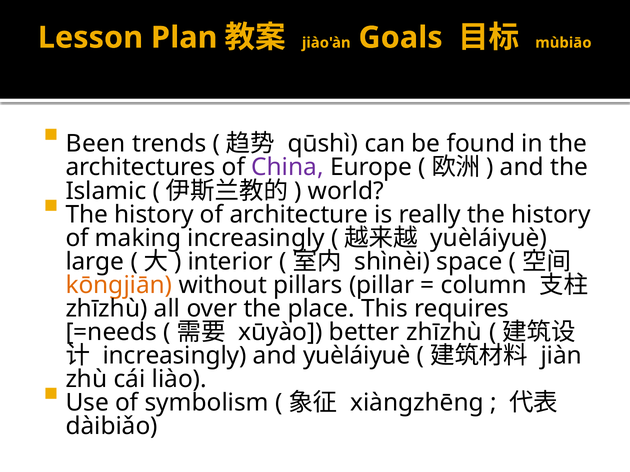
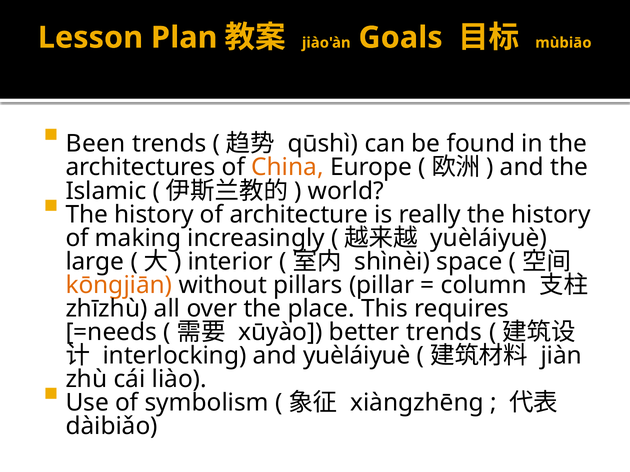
China colour: purple -> orange (288, 168)
better zhīzhù: zhīzhù -> trends (444, 332)
increasingly: increasingly -> interlocking (175, 356)
